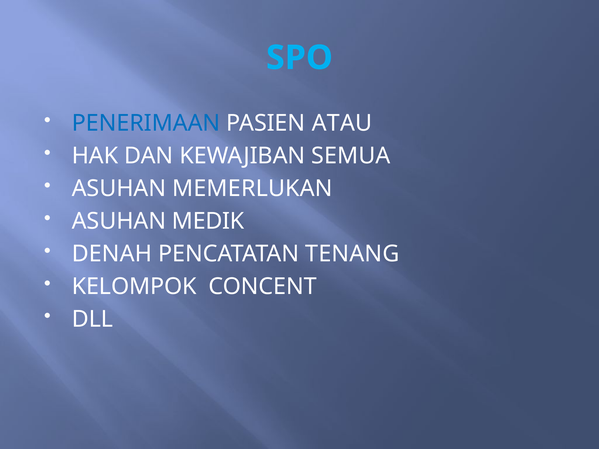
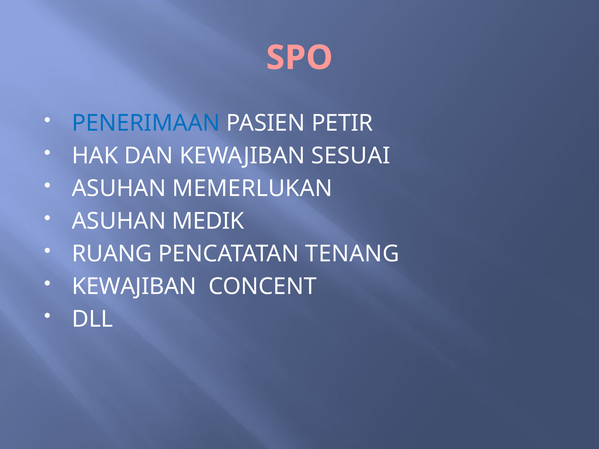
SPO colour: light blue -> pink (299, 58)
ATAU: ATAU -> PETIR (342, 123)
SEMUA: SEMUA -> SESUAI (351, 156)
DENAH: DENAH -> RUANG (112, 254)
KELOMPOK: KELOMPOK -> KEWAJIBAN (134, 287)
